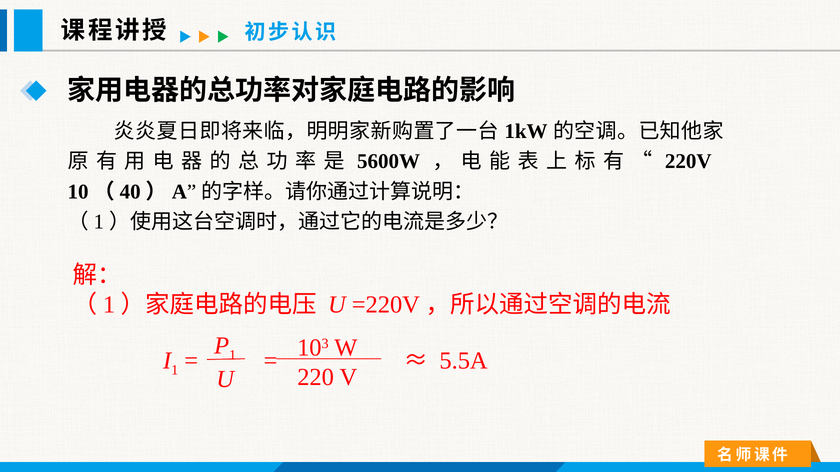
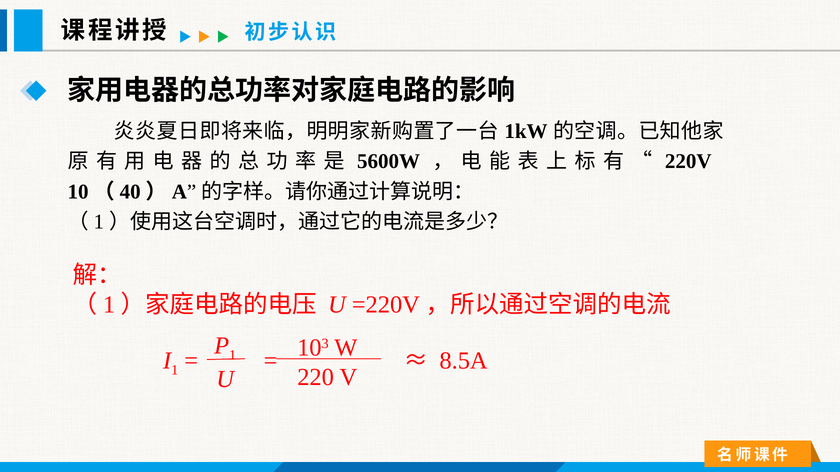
5.5A: 5.5A -> 8.5A (464, 361)
